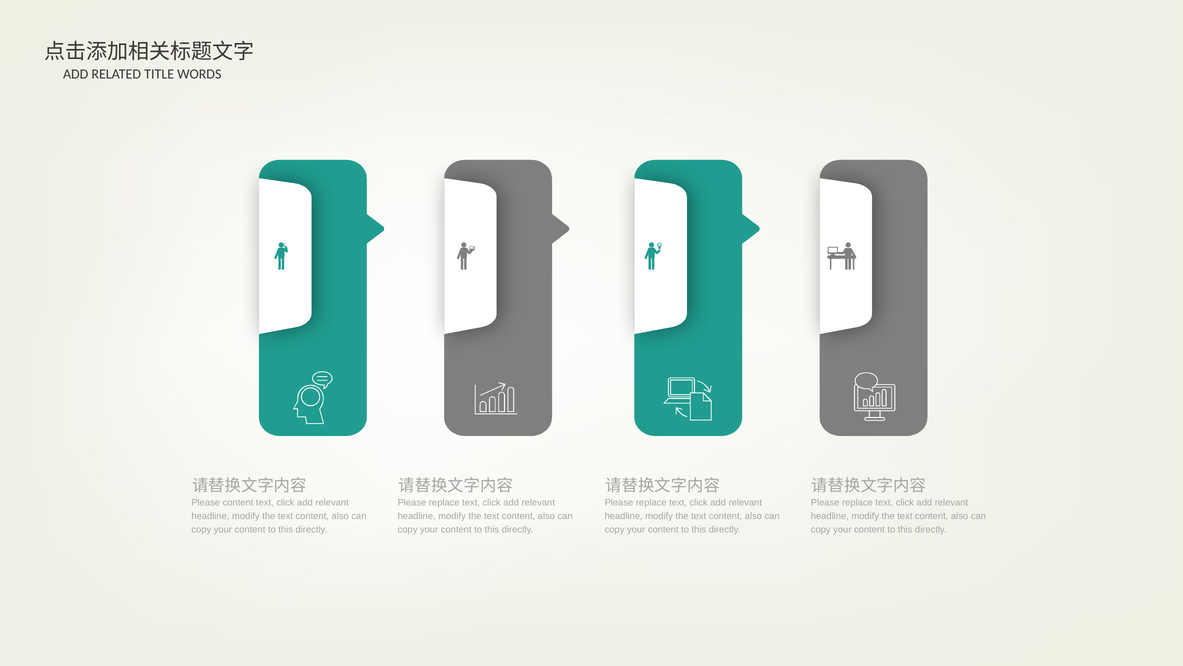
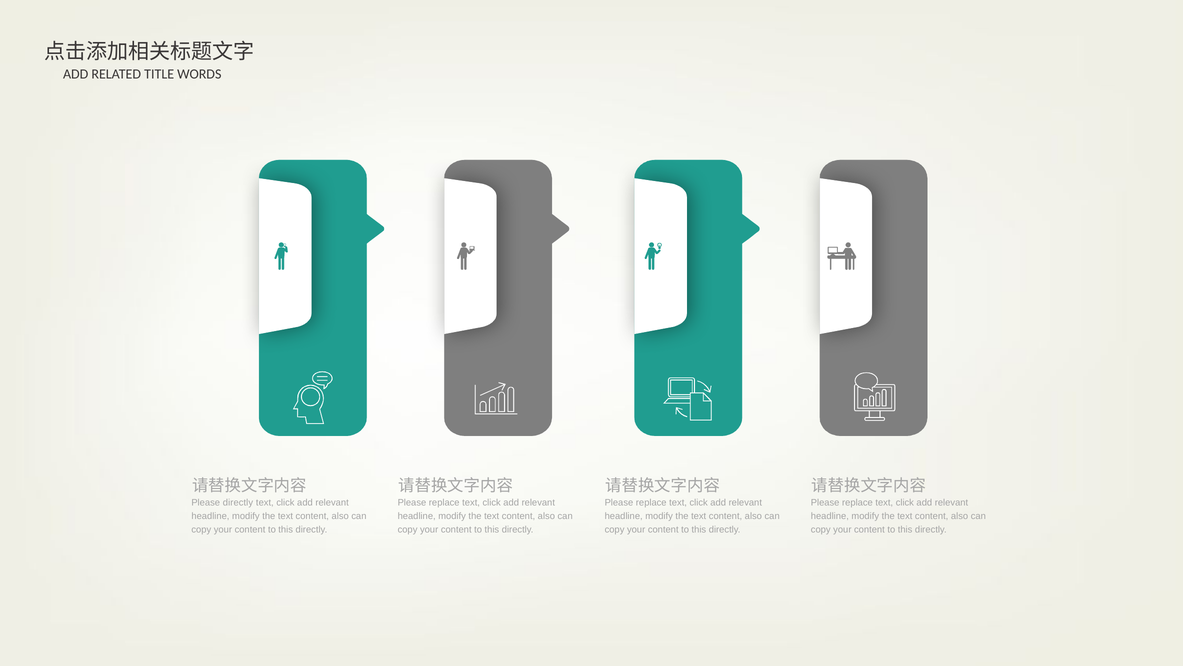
Please content: content -> directly (238, 502)
